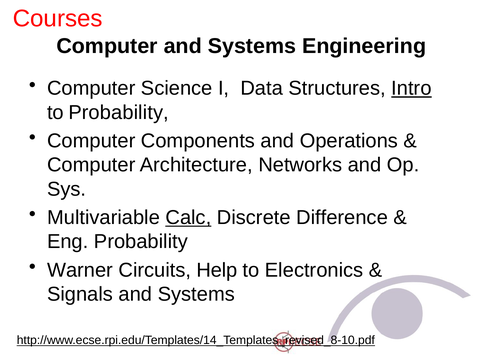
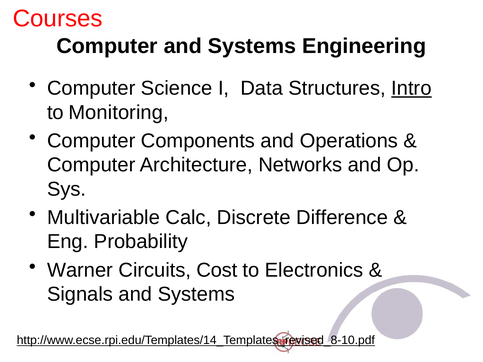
to Probability: Probability -> Monitoring (119, 112)
Calc underline: present -> none (188, 218)
Help: Help -> Cost (217, 270)
